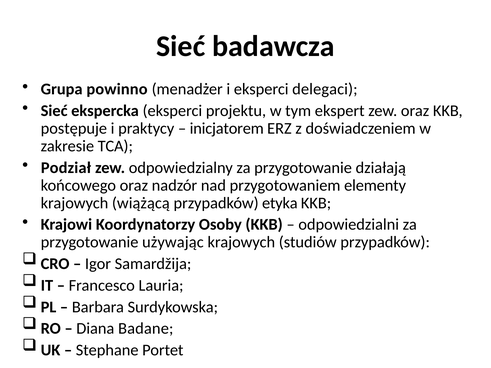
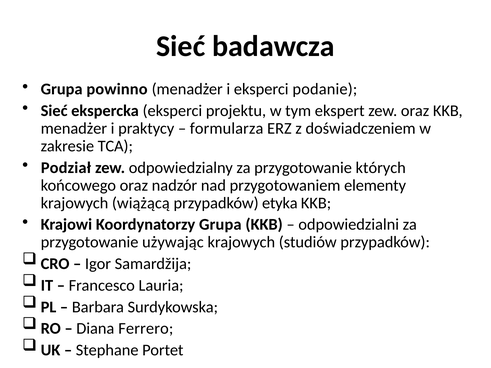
delegaci: delegaci -> podanie (325, 89)
postępuje: postępuje -> menadżer (74, 129)
inicjatorem: inicjatorem -> formularza (227, 129)
działają: działają -> których (381, 168)
Koordynatorzy Osoby: Osoby -> Grupa (220, 225)
Badane: Badane -> Ferrero (146, 329)
